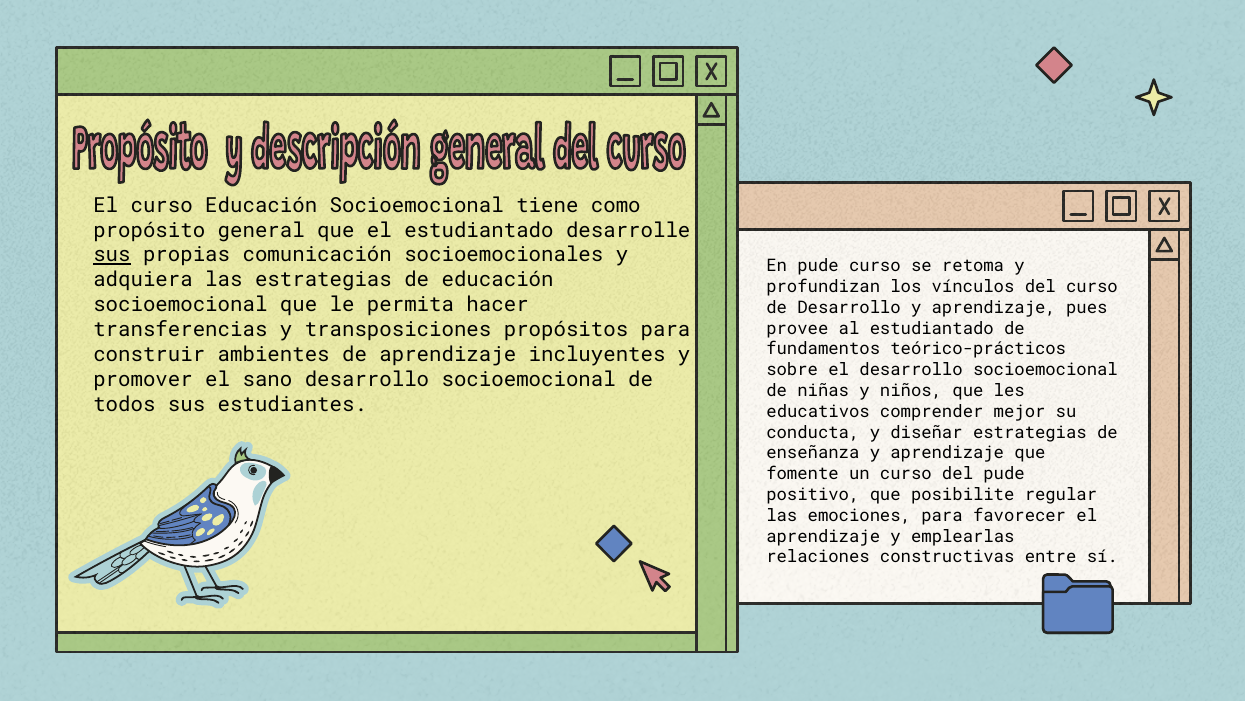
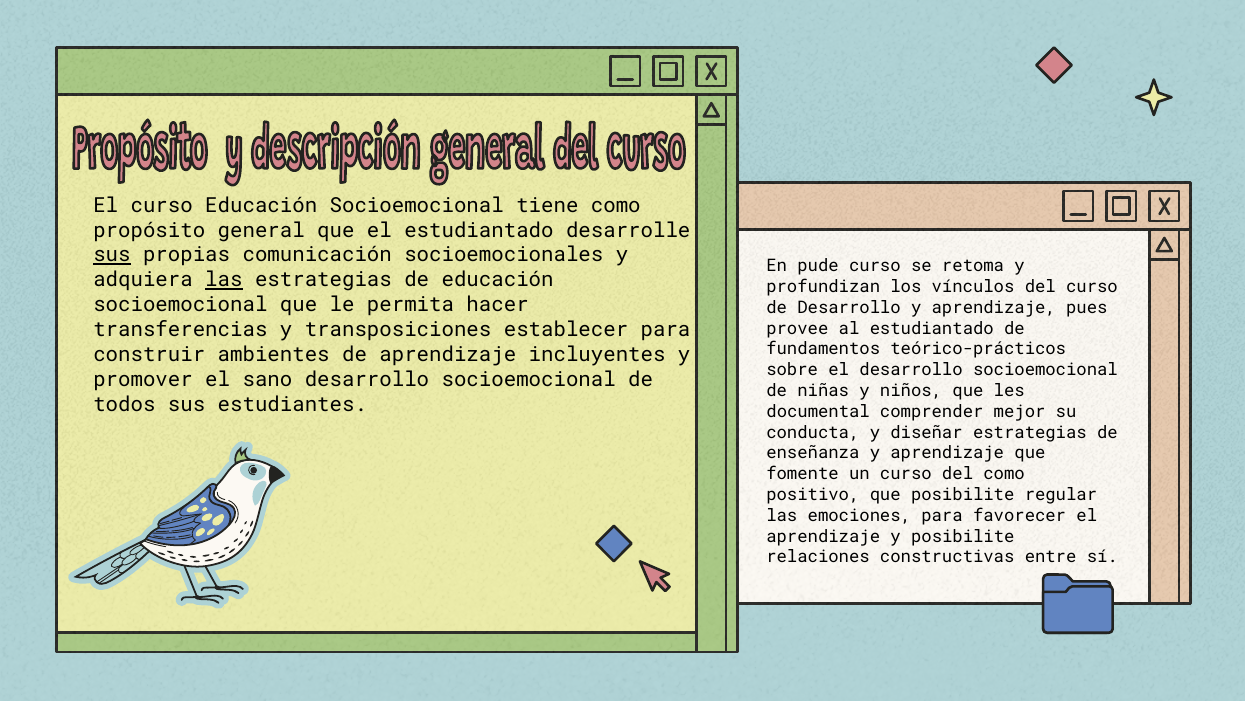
las underline: none -> present (224, 280)
propósitos: propósitos -> establecer (566, 330)
educativos: educativos -> documental (818, 411)
del pude: pude -> como (1004, 474)
y emplearlas: emplearlas -> posibilite (963, 536)
